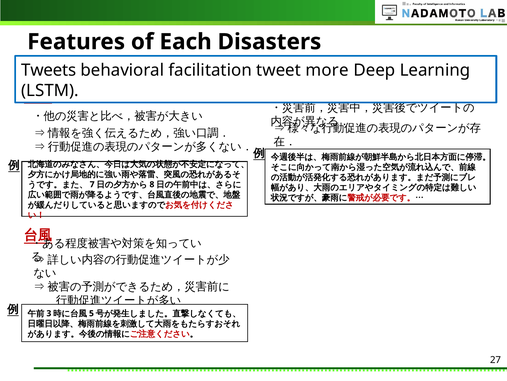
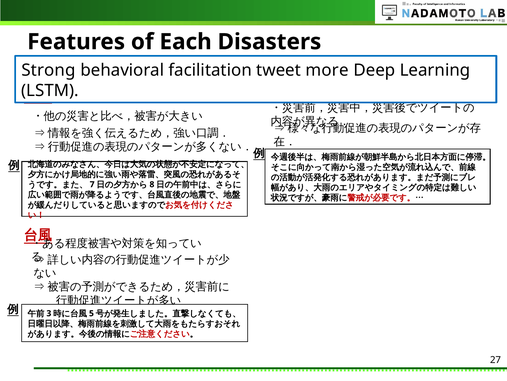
Tweets: Tweets -> Strong (49, 70)
